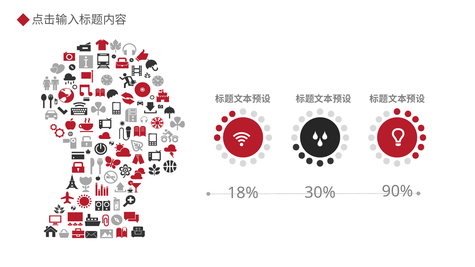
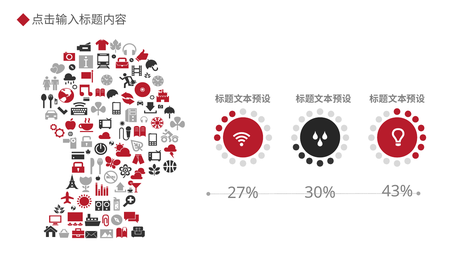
90%: 90% -> 43% (397, 191)
18%: 18% -> 27% (243, 193)
